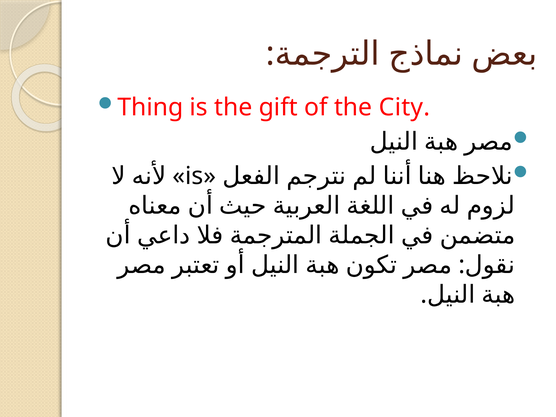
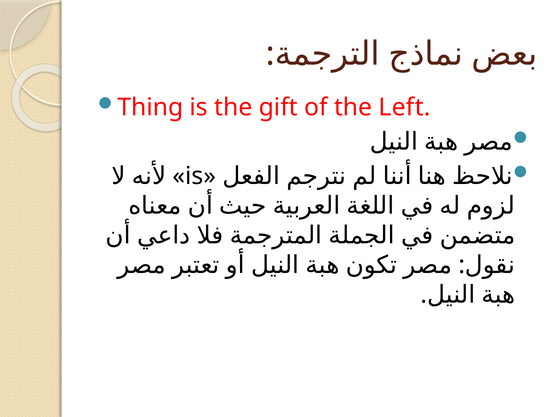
City: City -> Left (405, 107)
